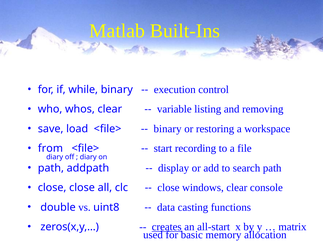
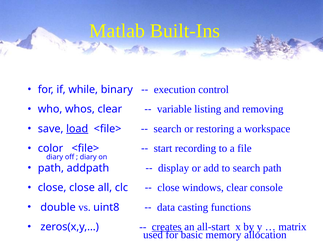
load underline: none -> present (77, 129)
binary: binary -> search (168, 129)
from: from -> color (51, 149)
